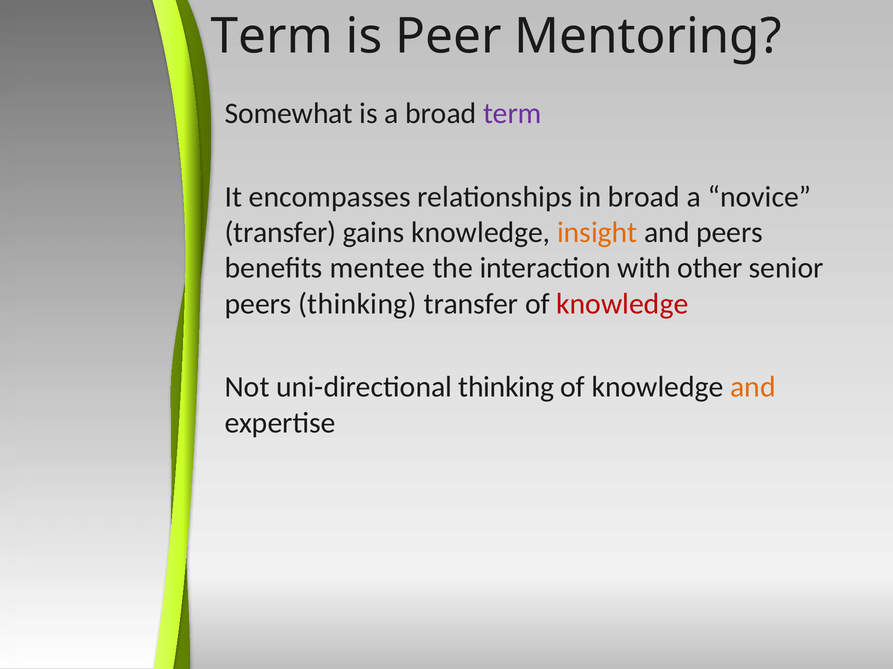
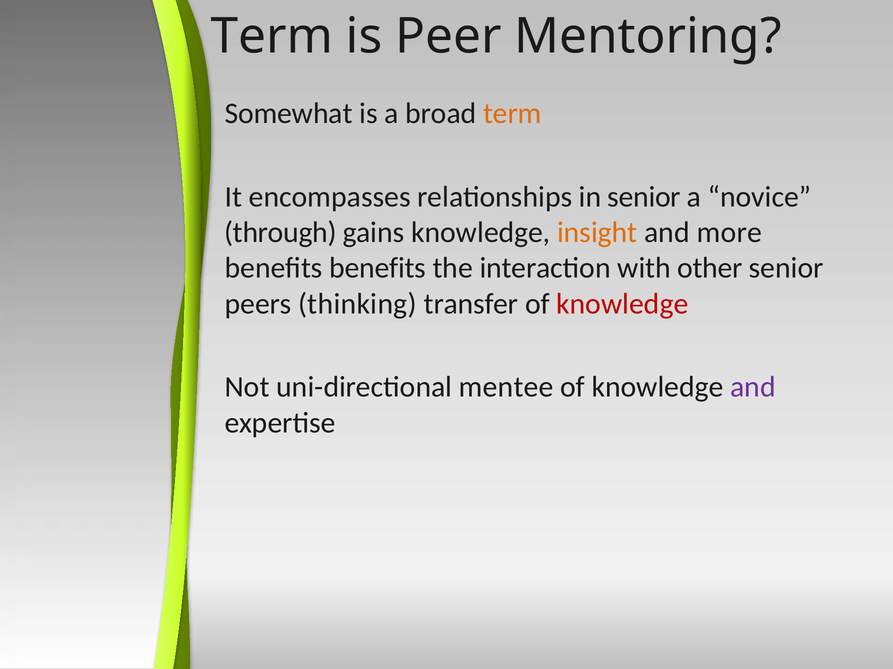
term colour: purple -> orange (512, 114)
in broad: broad -> senior (644, 197)
transfer: transfer -> through (281, 233)
and peers: peers -> more (729, 233)
benefits mentee: mentee -> benefits (378, 268)
uni-directional thinking: thinking -> mentee (506, 388)
and colour: orange -> purple (753, 388)
